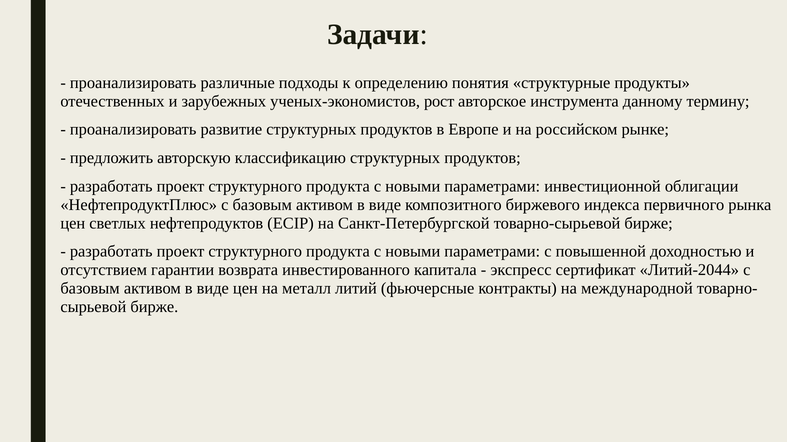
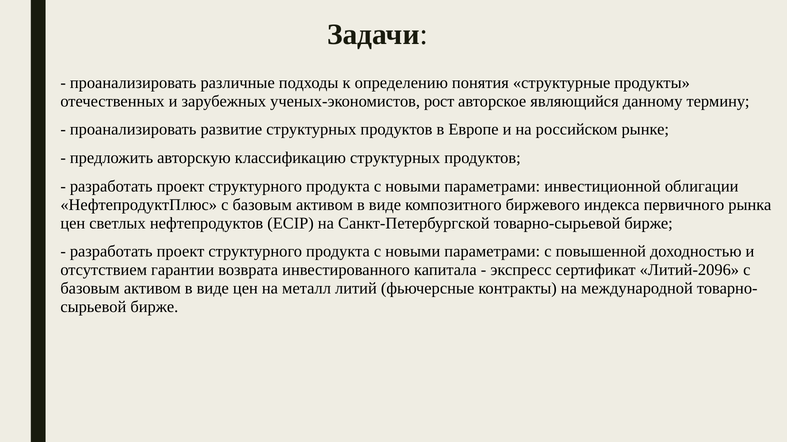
инструмента: инструмента -> являющийся (575, 101)
Литий-2044: Литий-2044 -> Литий-2096 (689, 270)
